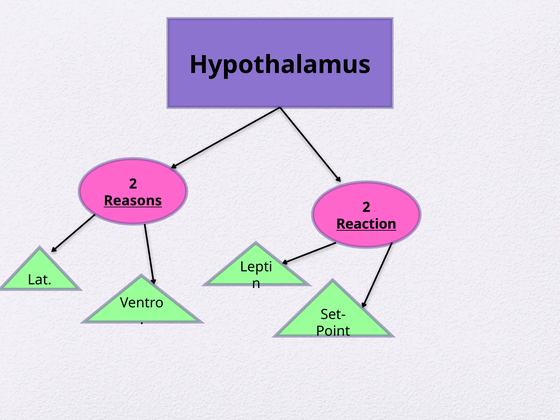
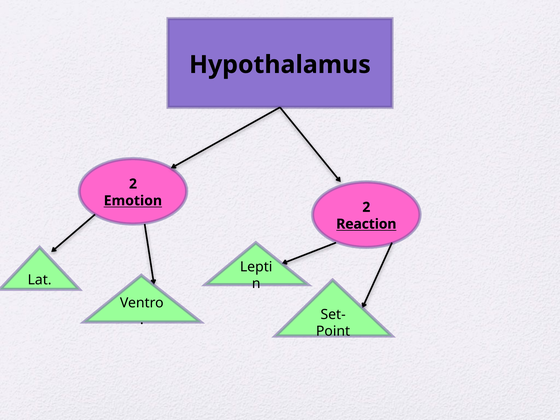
Reasons: Reasons -> Emotion (133, 201)
